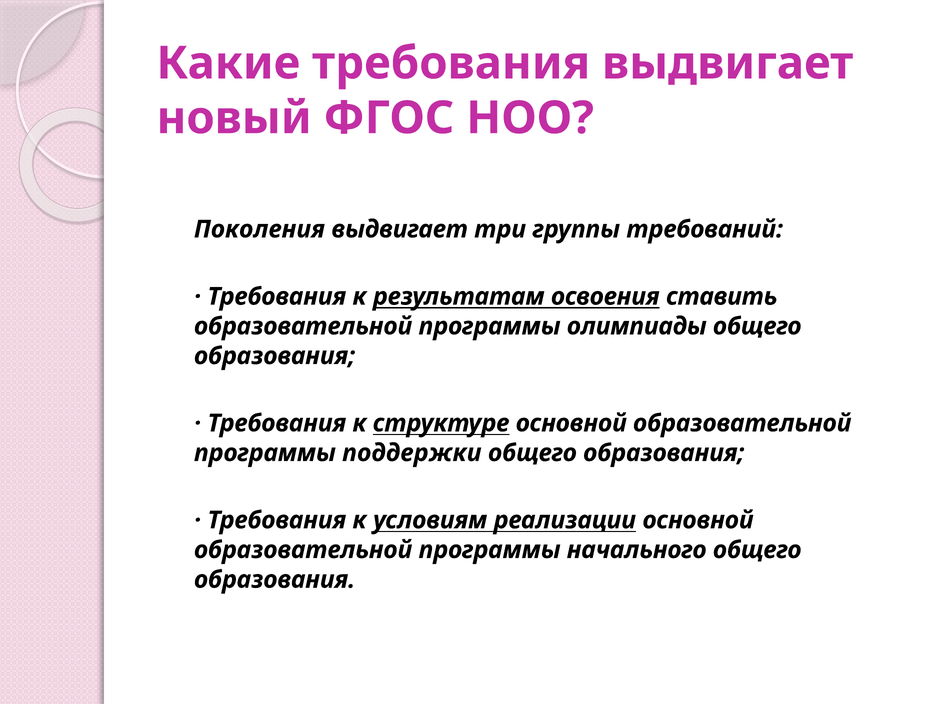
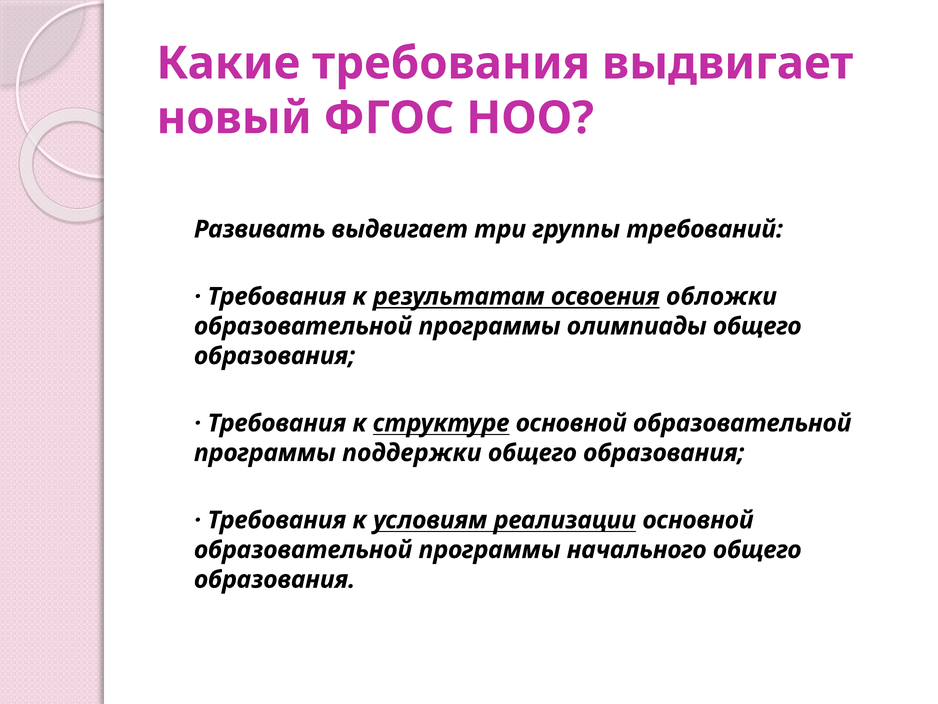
Поколения: Поколения -> Развивать (260, 229)
ставить: ставить -> обложки (722, 296)
